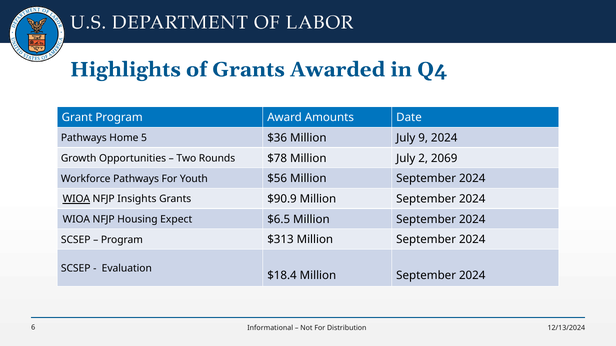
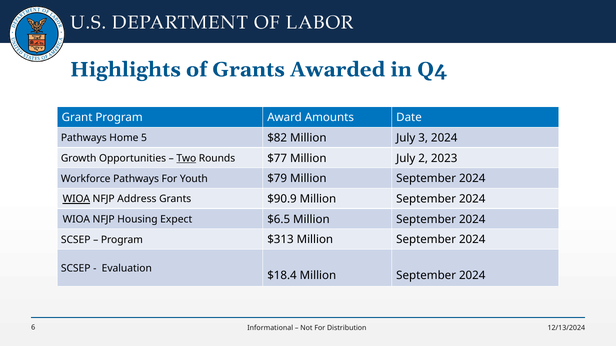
$36: $36 -> $82 (277, 138)
9: 9 -> 3 (423, 138)
Two underline: none -> present (186, 159)
$78: $78 -> $77 (277, 159)
2069: 2069 -> 2023 (444, 159)
$56: $56 -> $79 (277, 179)
Insights: Insights -> Address (137, 199)
